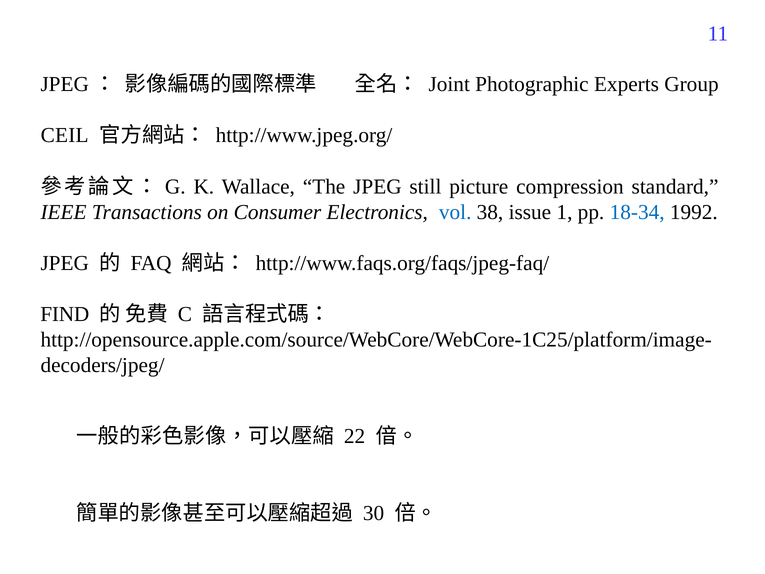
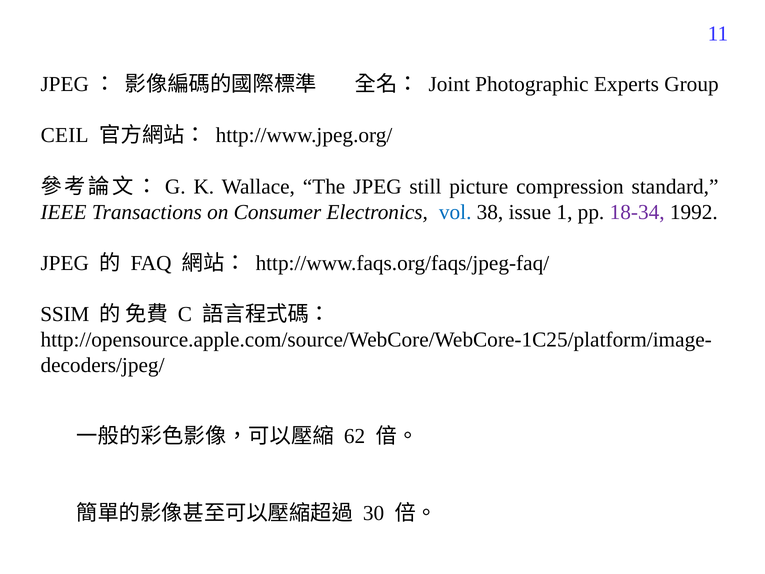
18-34 colour: blue -> purple (637, 212)
FIND: FIND -> SSIM (65, 314)
22: 22 -> 62 (355, 436)
